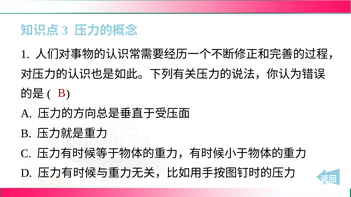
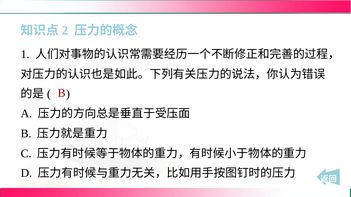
3: 3 -> 2 (65, 31)
